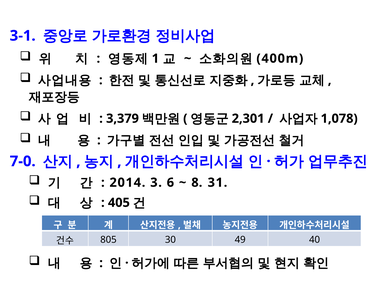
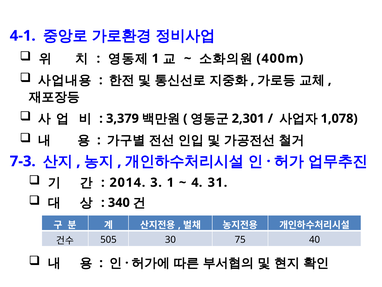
3-1: 3-1 -> 4-1 (23, 36)
7-0: 7-0 -> 7-3 (23, 161)
3 6: 6 -> 1 (170, 182)
8: 8 -> 4 (197, 182)
405: 405 -> 340 (119, 202)
805: 805 -> 505 (108, 239)
49: 49 -> 75 (240, 239)
